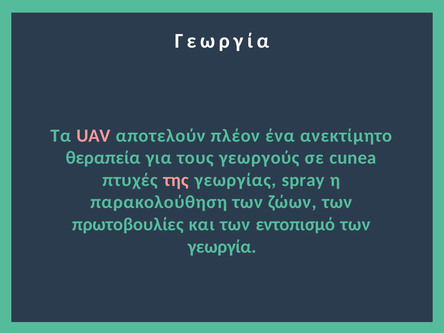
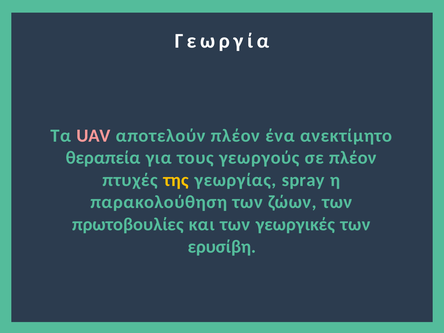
σε cunea: cunea -> πλέον (353, 158)
της colour: pink -> yellow (176, 180)
εντοπισμό: εντοπισμό -> γεωργικές (295, 224)
γεωργία: γεωργία -> ερυσίβη (222, 247)
